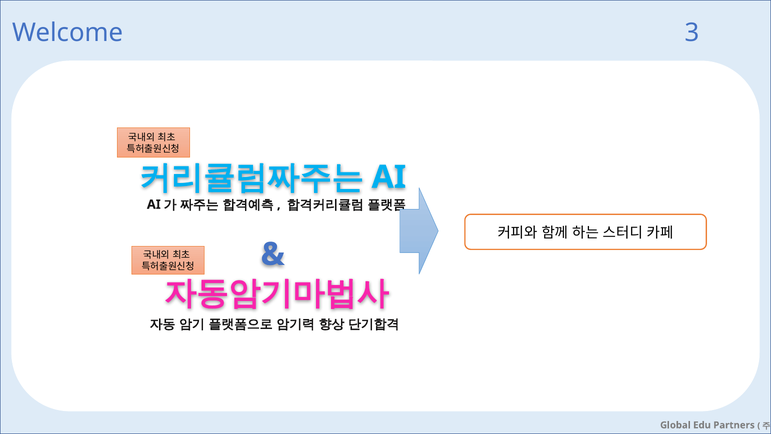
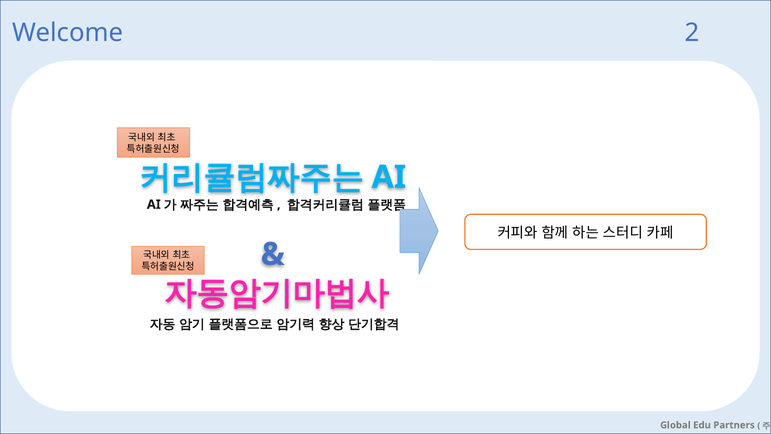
3: 3 -> 2 (692, 33)
